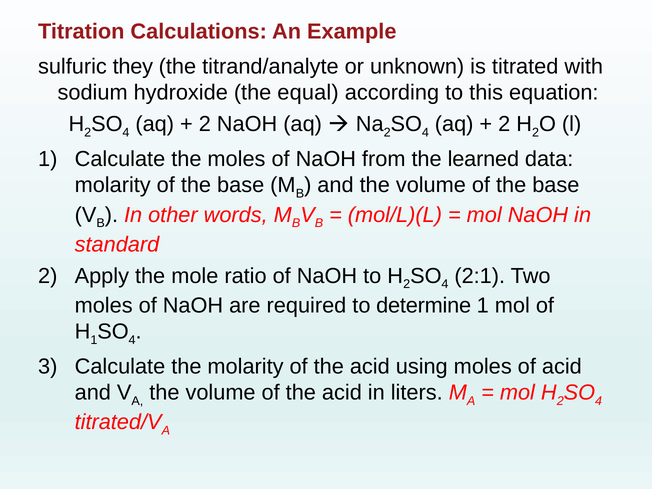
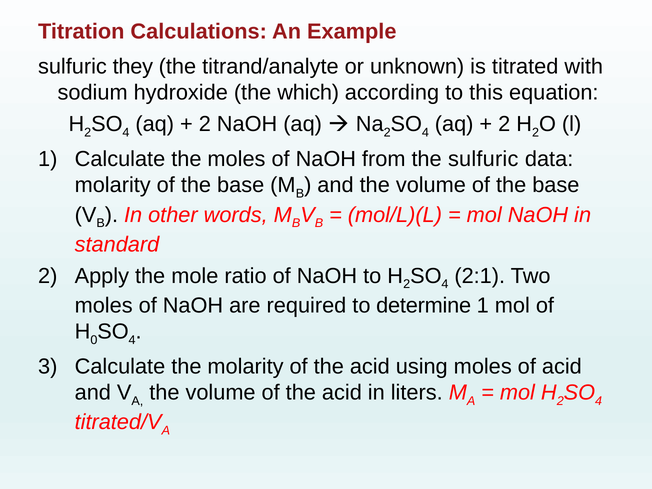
equal: equal -> which (308, 93)
the learned: learned -> sulfuric (483, 159)
1: 1 -> 0 (94, 340)
